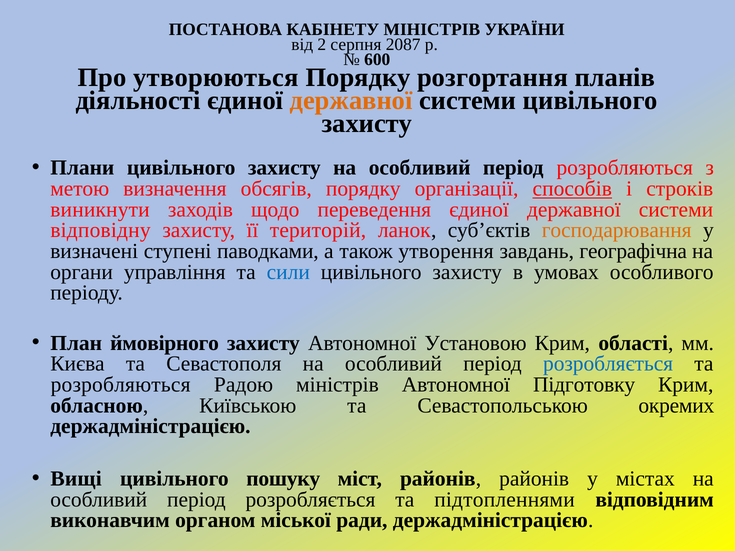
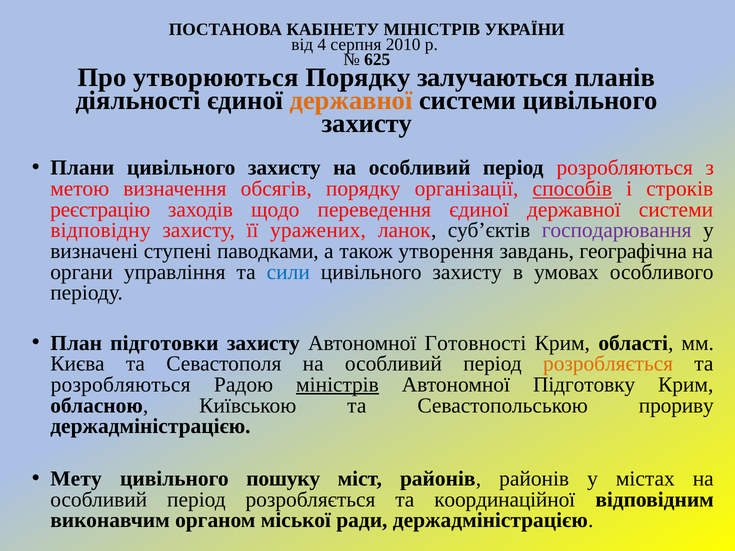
2: 2 -> 4 (322, 44)
2087: 2087 -> 2010 (403, 44)
600: 600 -> 625 (377, 59)
розгортання: розгортання -> залучаються (493, 78)
виникнути: виникнути -> реєстрацію (100, 210)
територій: територій -> уражених (318, 230)
господарювання colour: orange -> purple (617, 230)
ймовірного: ймовірного -> підготовки (164, 343)
Установою: Установою -> Готовності (475, 343)
розробляється colour: blue -> orange (608, 364)
міністрів underline: none -> present (337, 385)
окремих: окремих -> прориву (676, 406)
Вищі: Вищі -> Мету (76, 479)
підтопленнями: підтопленнями -> координаційної (505, 500)
